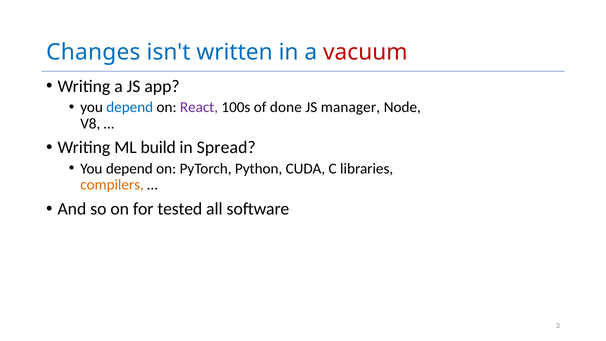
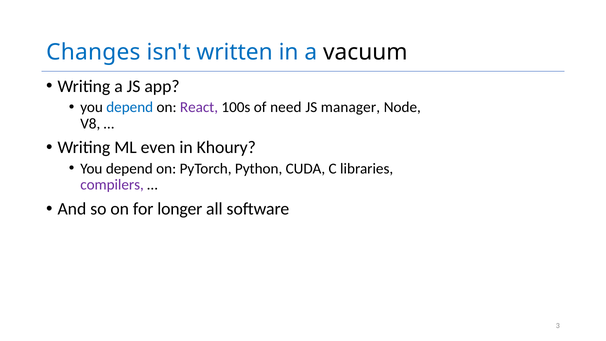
vacuum colour: red -> black (365, 52)
done: done -> need (286, 107)
build: build -> even (158, 148)
Spread: Spread -> Khoury (226, 148)
compilers colour: orange -> purple (112, 185)
tested: tested -> longer (180, 209)
